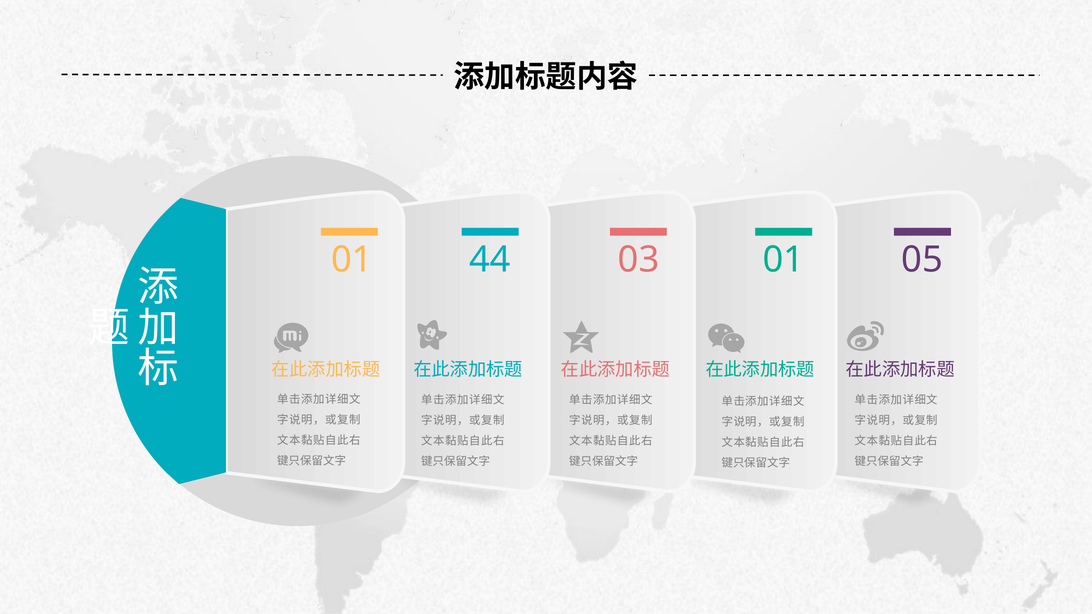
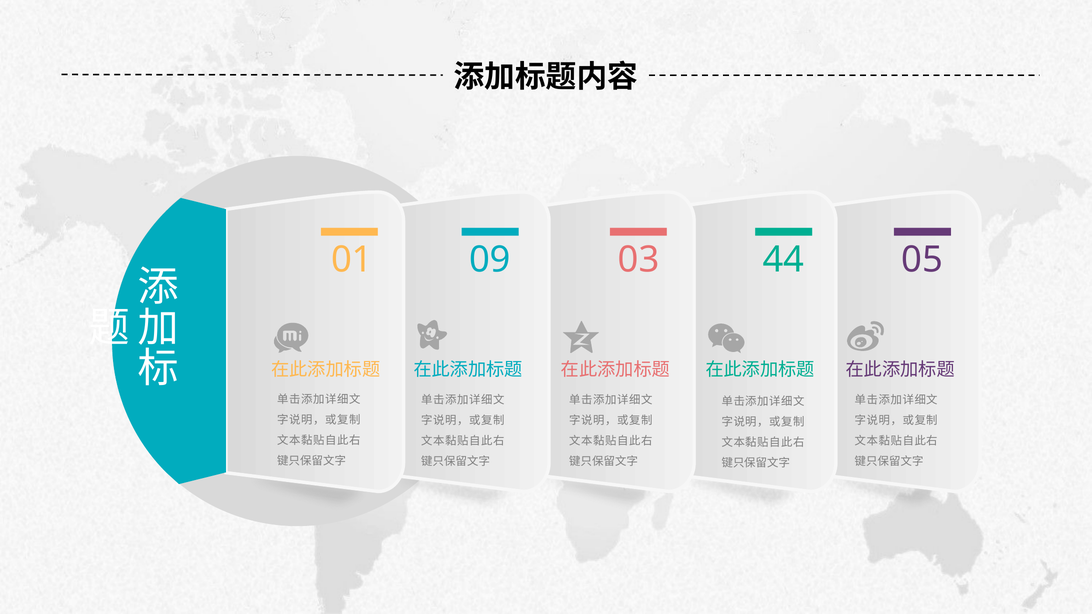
44: 44 -> 09 (490, 260)
03 01: 01 -> 44 (783, 260)
